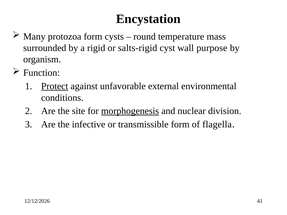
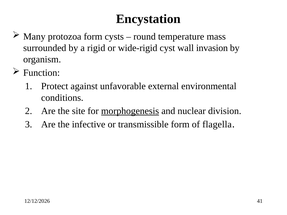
salts-rigid: salts-rigid -> wide-rigid (138, 48)
purpose: purpose -> invasion (212, 48)
Protect underline: present -> none (55, 86)
